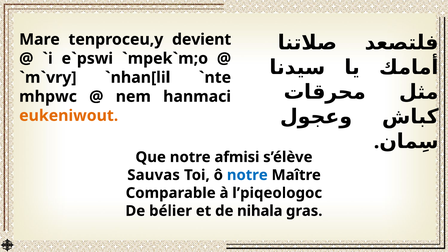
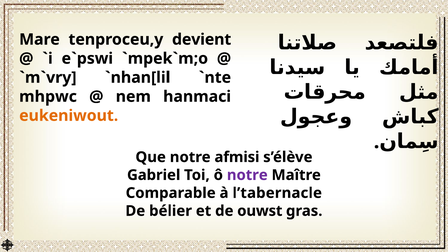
Sauvas: Sauvas -> Gabriel (154, 175)
notre colour: blue -> purple (247, 175)
l’piqeologoc: l’piqeologoc -> l’tabernacle (277, 193)
nihala: nihala -> ouwst (260, 211)
